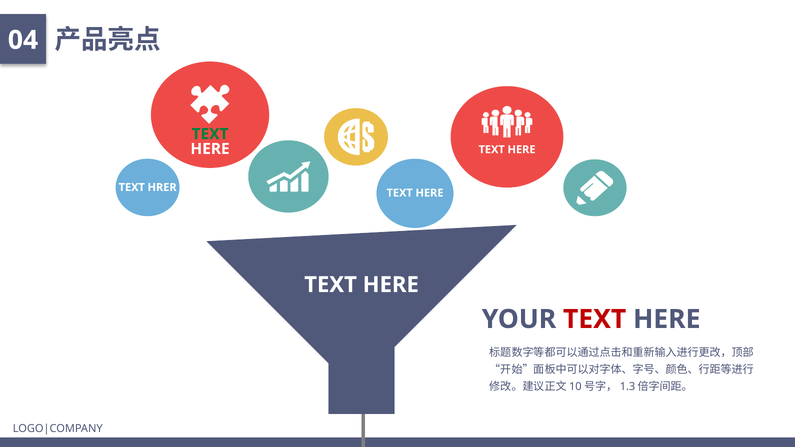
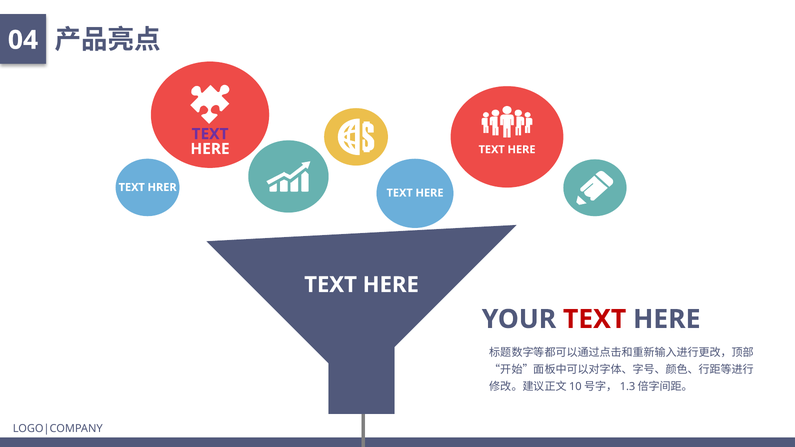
TEXT colour: green -> purple (210, 134)
